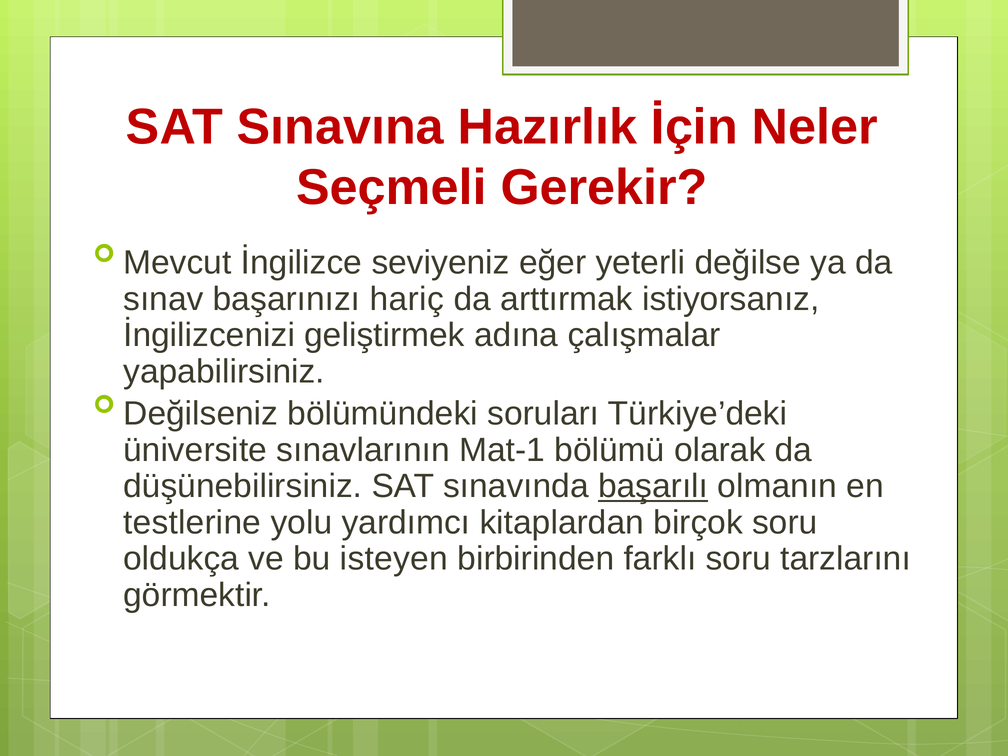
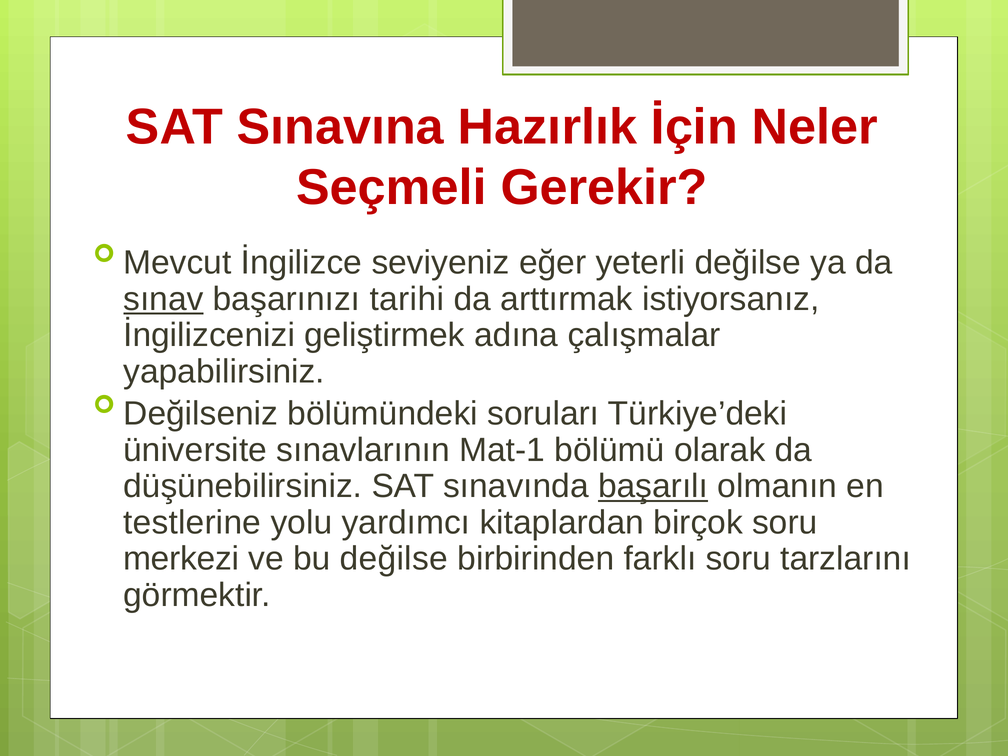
sınav underline: none -> present (163, 299)
hariç: hariç -> tarihi (407, 299)
oldukça: oldukça -> merkezi (181, 559)
bu isteyen: isteyen -> değilse (394, 559)
